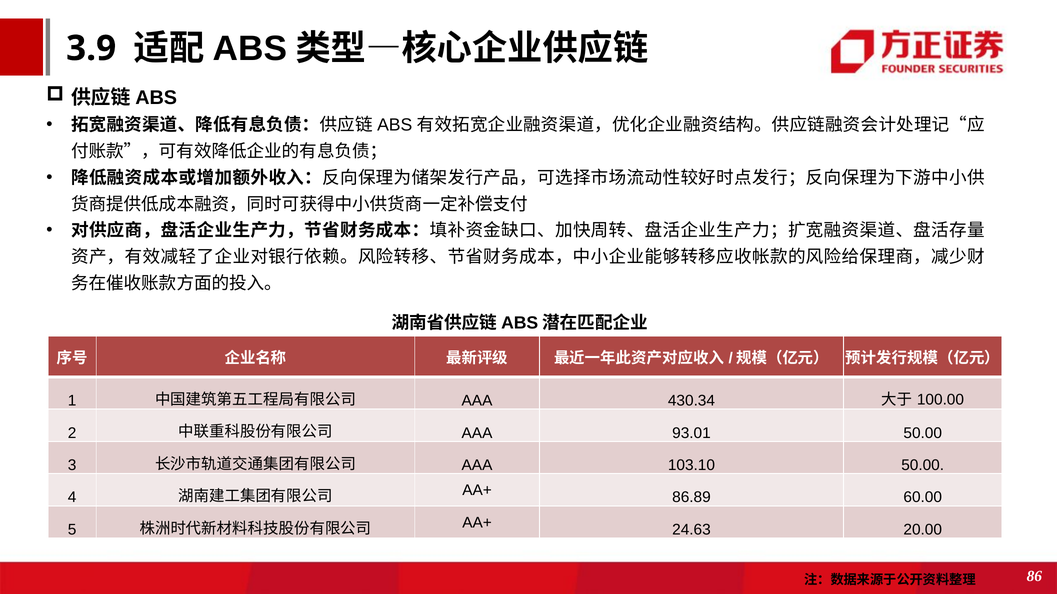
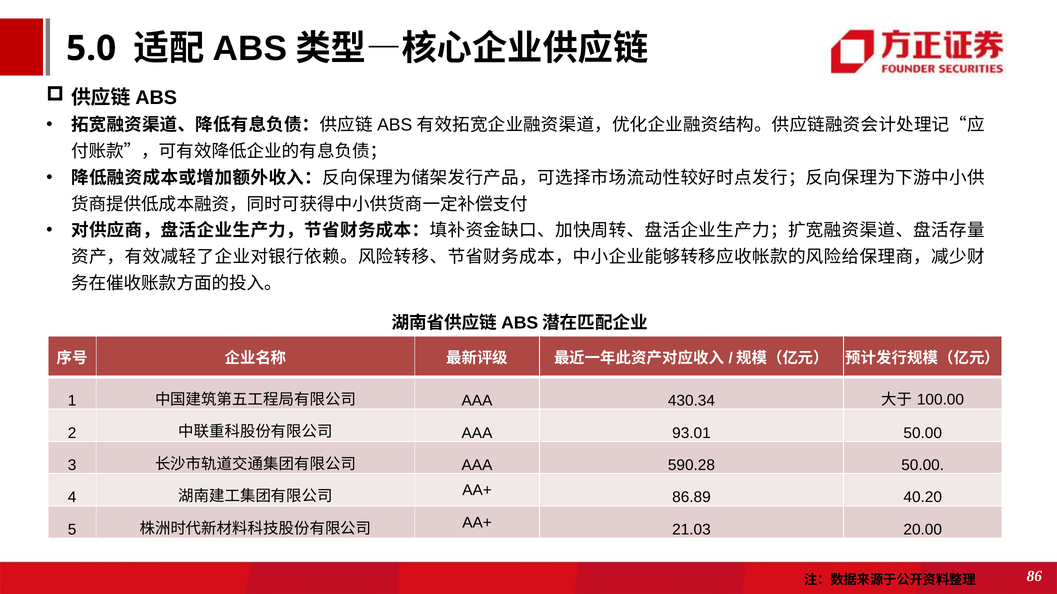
3.9: 3.9 -> 5.0 (91, 48)
103.10: 103.10 -> 590.28 (691, 466)
60.00: 60.00 -> 40.20 (923, 498)
24.63: 24.63 -> 21.03 (691, 530)
